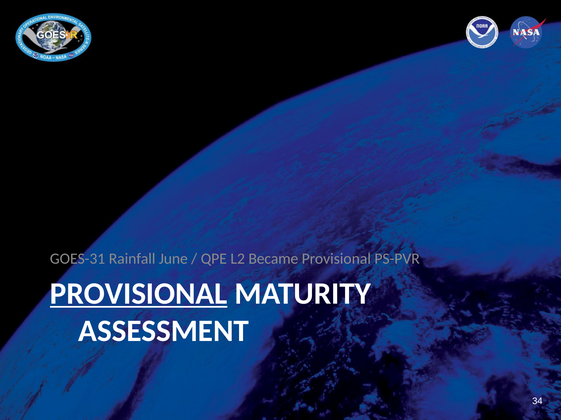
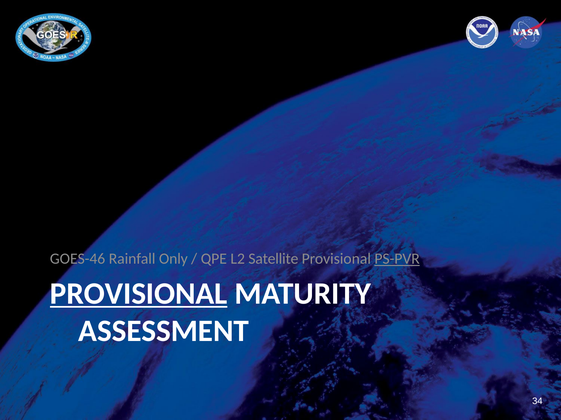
GOES-31: GOES-31 -> GOES-46 (78, 259)
June: June -> Only (173, 259)
Became: Became -> Satellite (273, 259)
PS-PVR underline: none -> present (397, 259)
